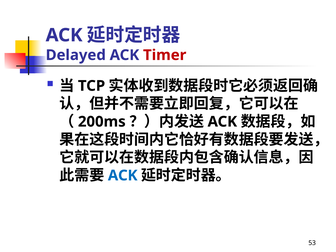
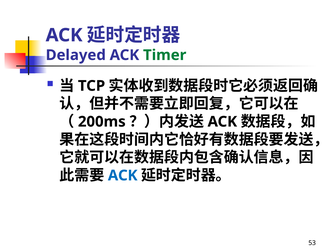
Timer colour: red -> green (165, 55)
